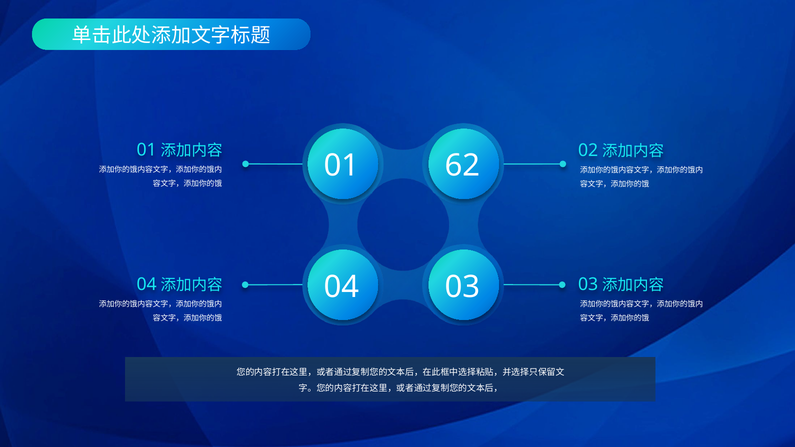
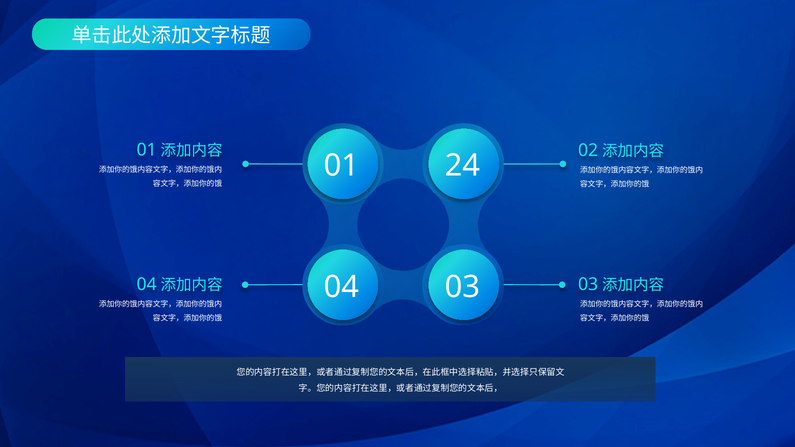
62: 62 -> 24 (462, 166)
